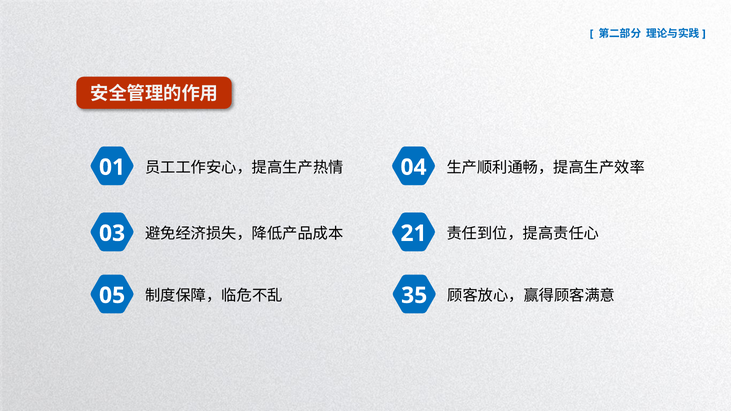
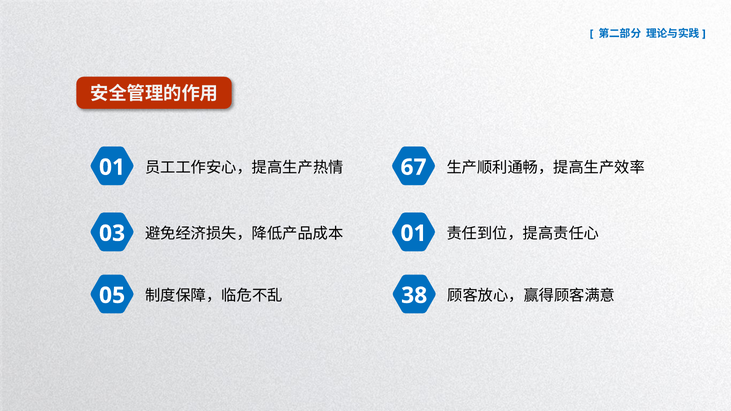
04: 04 -> 67 (414, 167)
21: 21 -> 01 (414, 233)
35: 35 -> 38 (414, 296)
